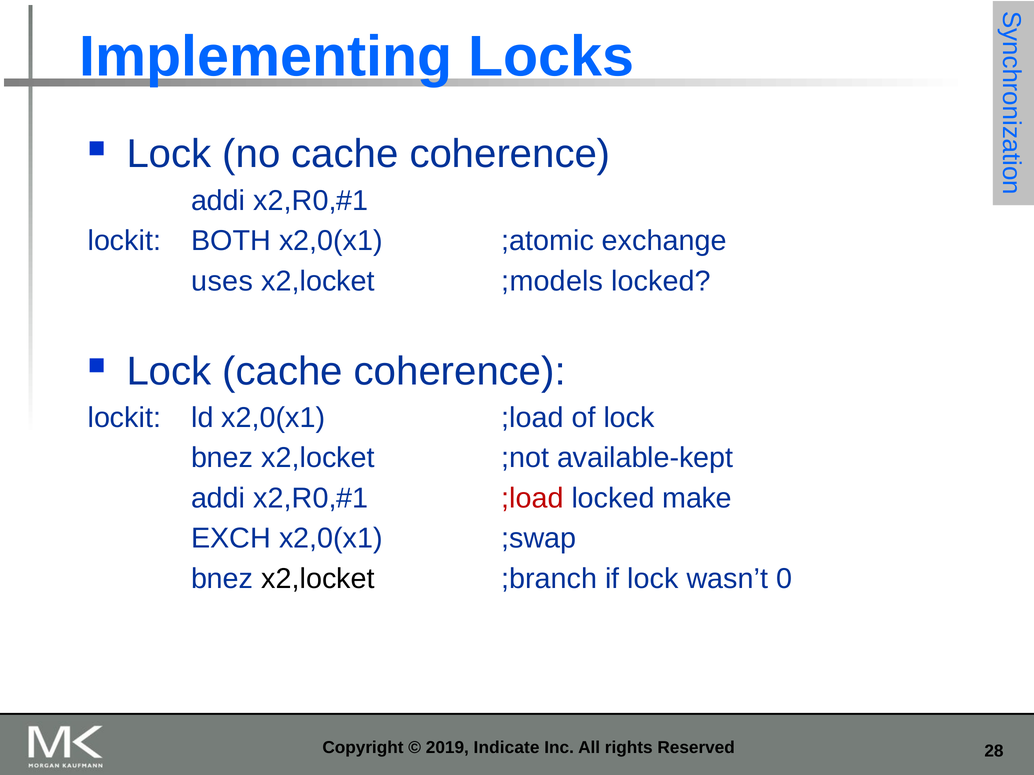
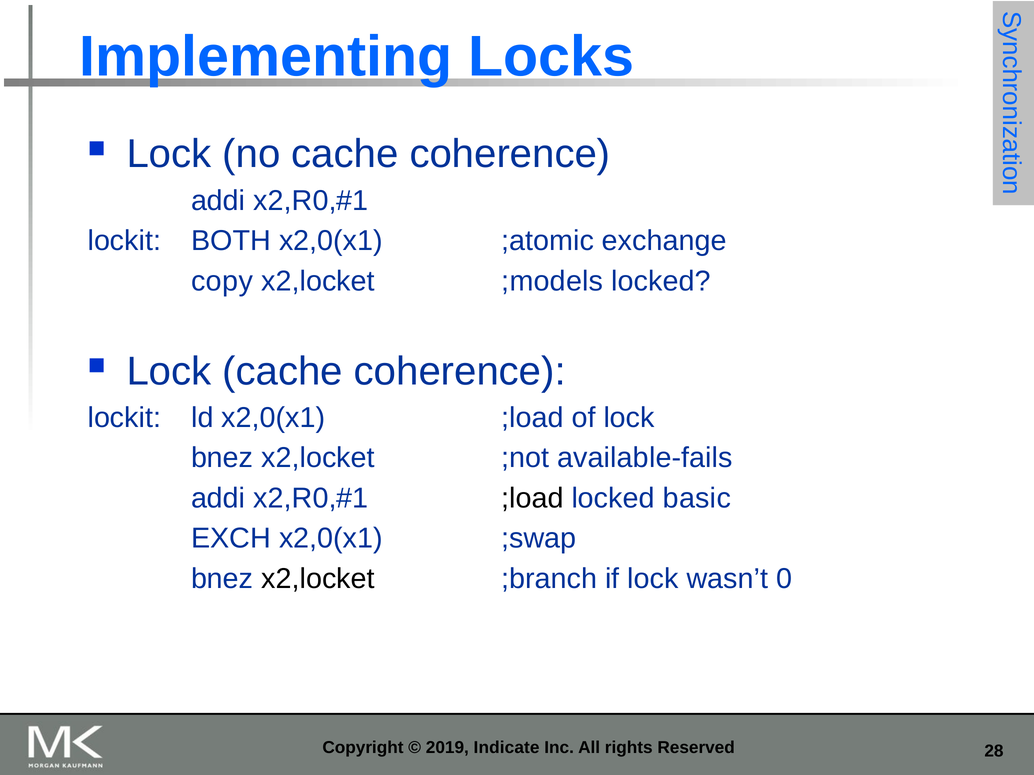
uses: uses -> copy (222, 281)
available-kept: available-kept -> available-fails (645, 458)
;load colour: red -> black (532, 499)
make: make -> basic (697, 499)
